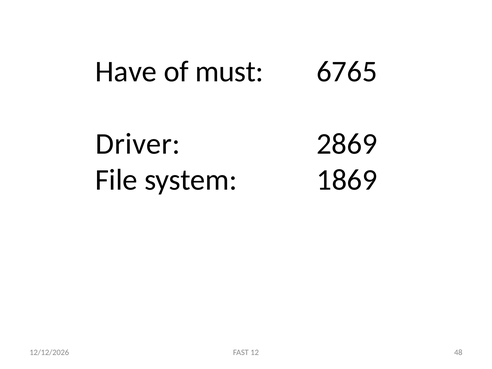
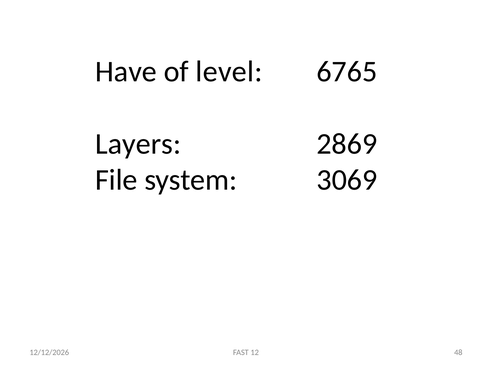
must: must -> level (229, 72)
Driver: Driver -> Layers (138, 144)
1869: 1869 -> 3069 (347, 180)
